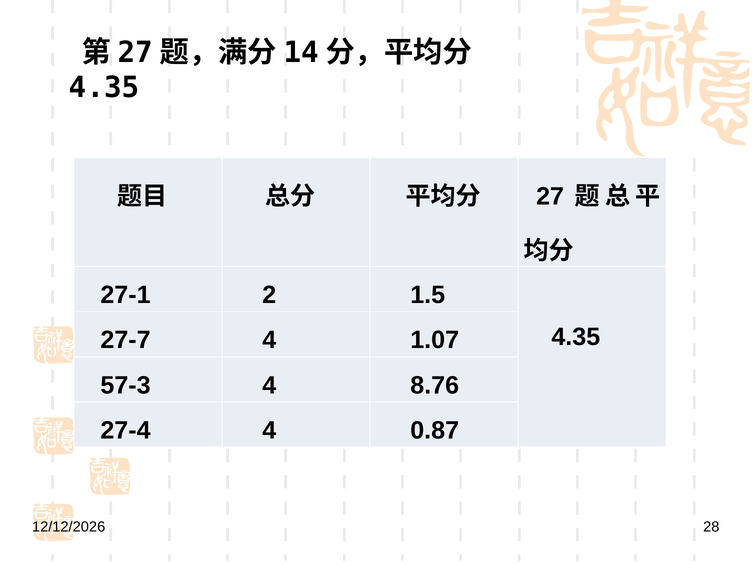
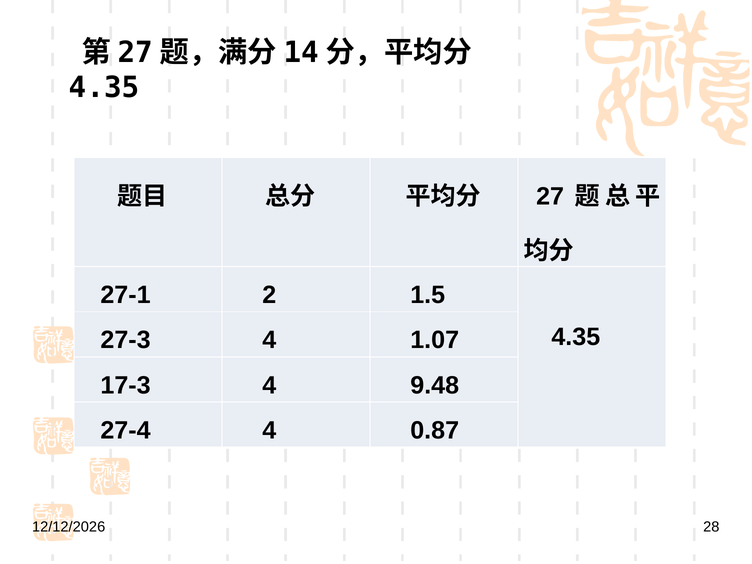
27-7: 27-7 -> 27-3 (126, 340)
57-3: 57-3 -> 17-3 (126, 385)
8.76: 8.76 -> 9.48 (435, 385)
